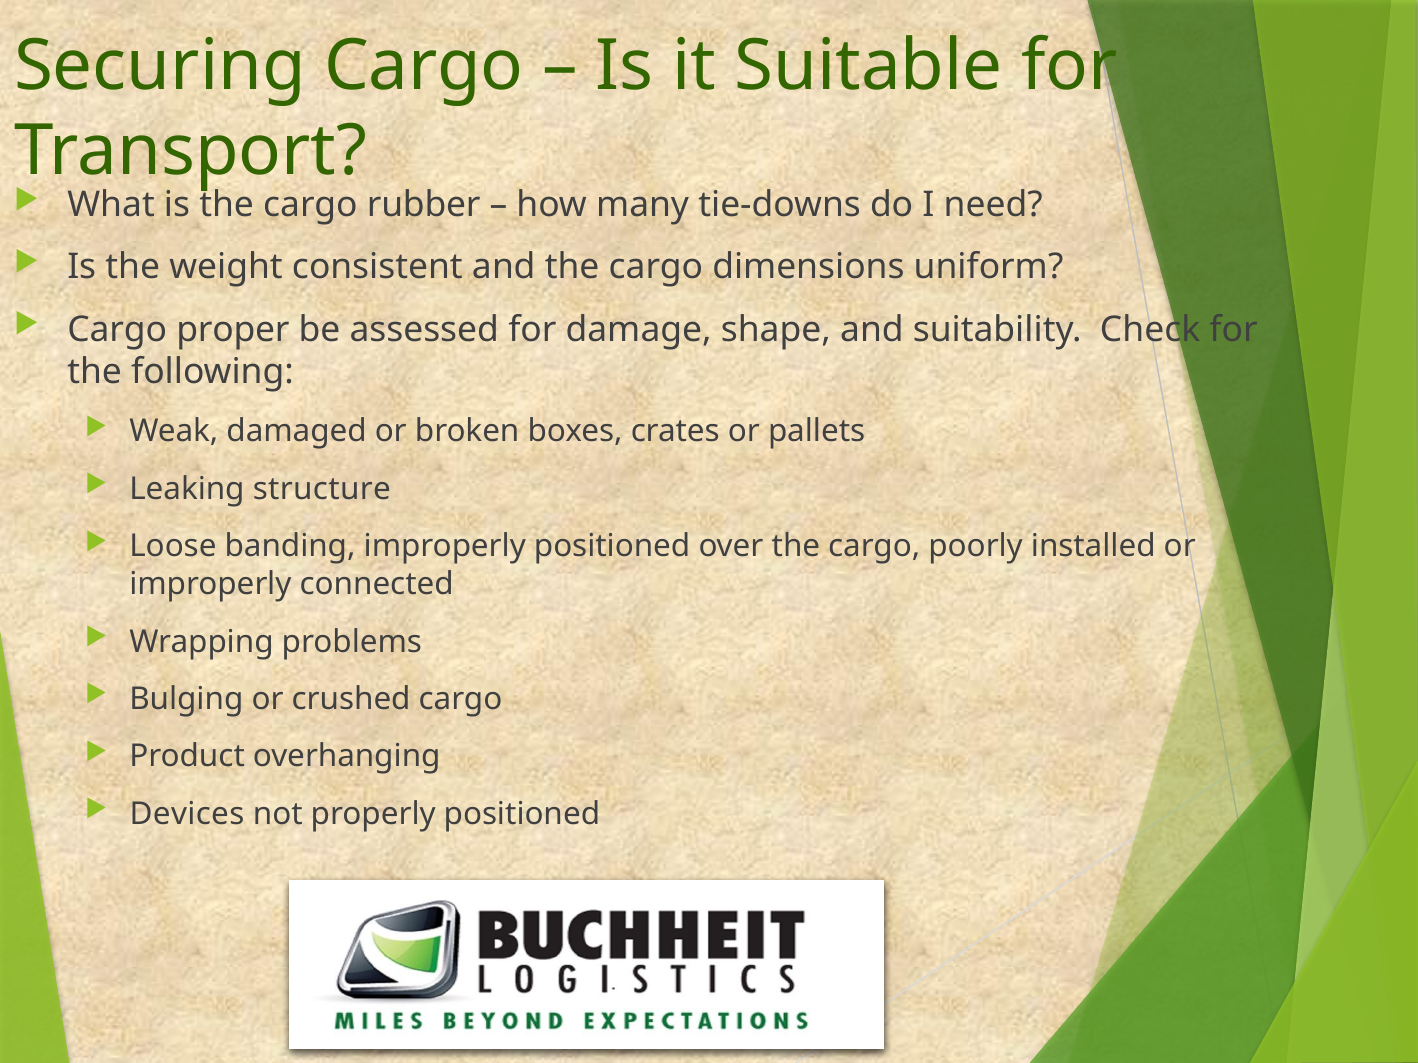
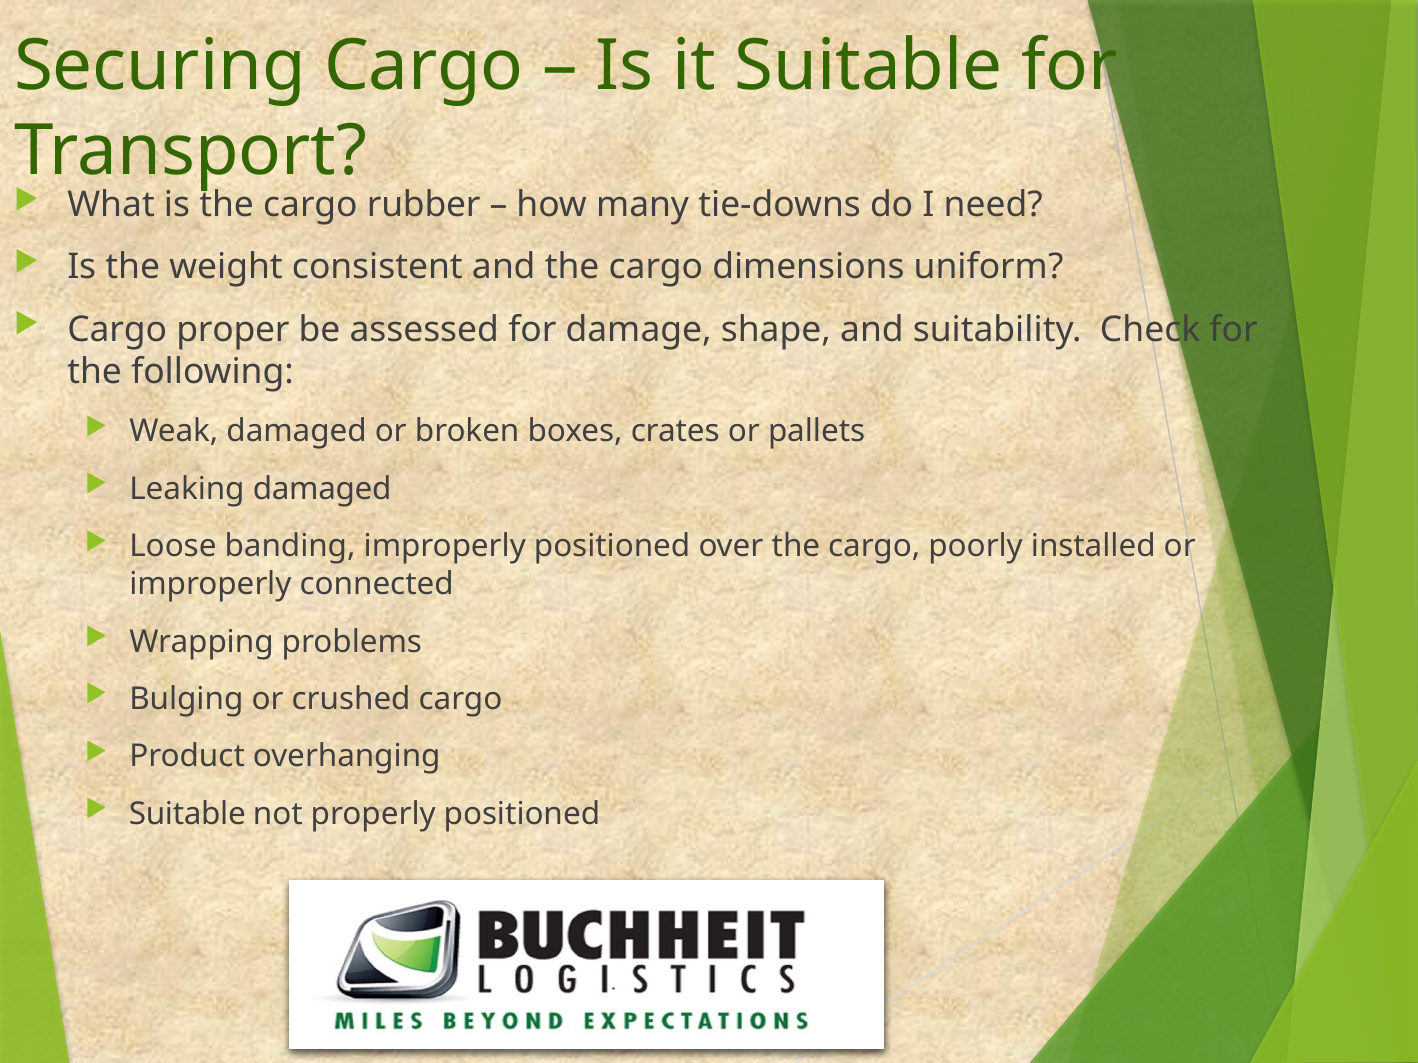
Leaking structure: structure -> damaged (322, 489)
Devices: Devices -> Suitable (187, 814)
